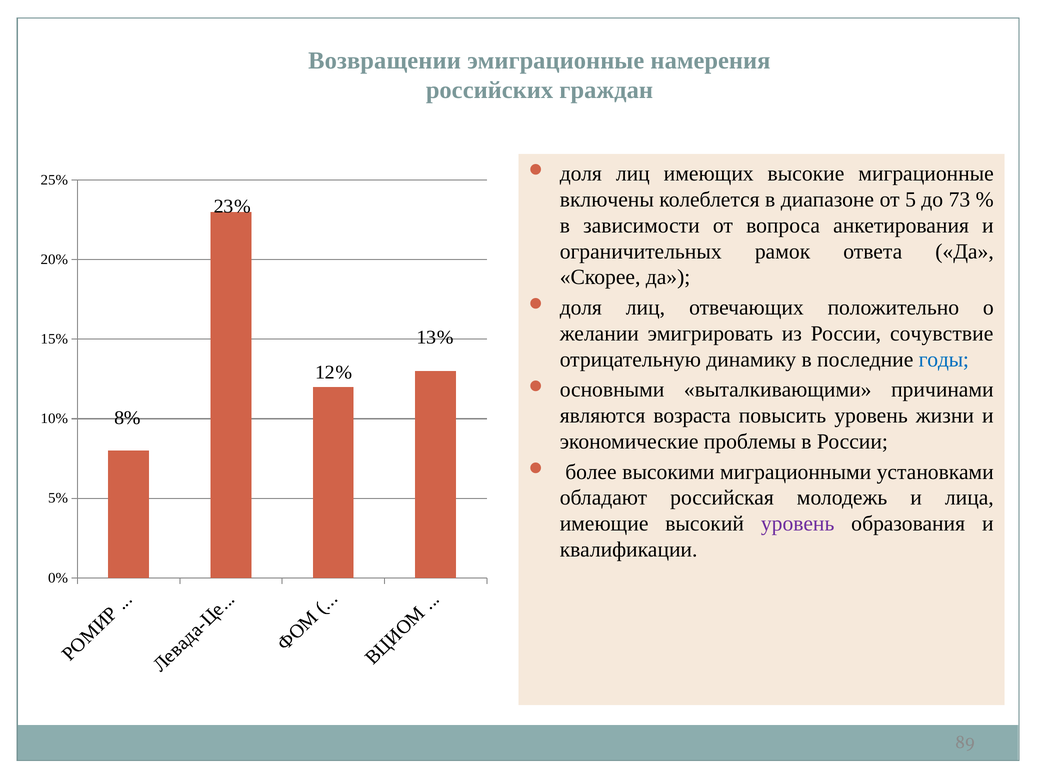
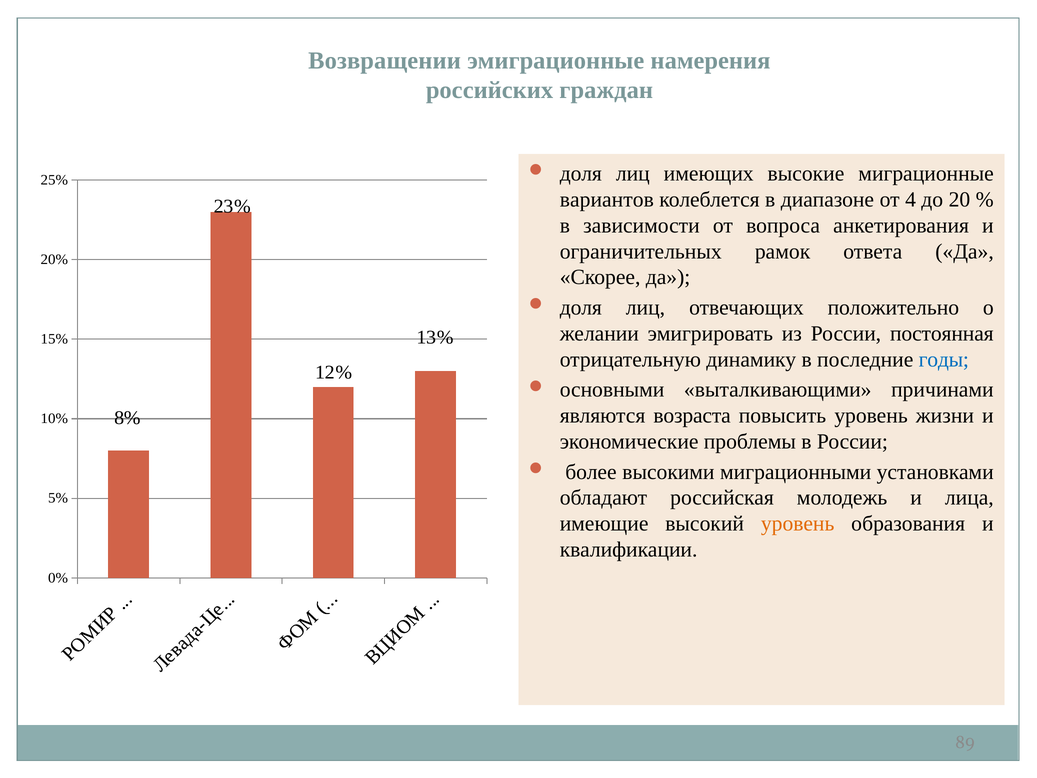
включены: включены -> вариантов (607, 199)
5: 5 -> 4 (911, 199)
73: 73 -> 20 (959, 199)
сочувствие: сочувствие -> постоянная (942, 333)
уровень colour: purple -> orange (798, 524)
